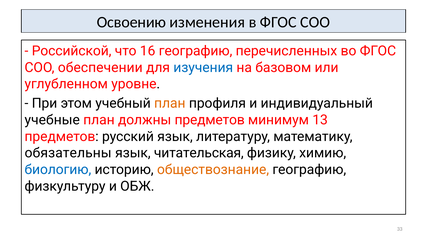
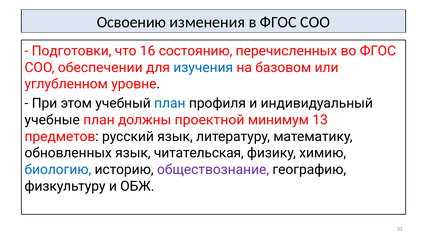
Российской: Российской -> Подготовки (72, 51)
16 географию: географию -> состоянию (196, 51)
план colour: orange -> blue (170, 104)
должны предметов: предметов -> проектной (210, 120)
обязательны: обязательны -> обновленных (68, 153)
обществознание colour: orange -> purple (213, 170)
